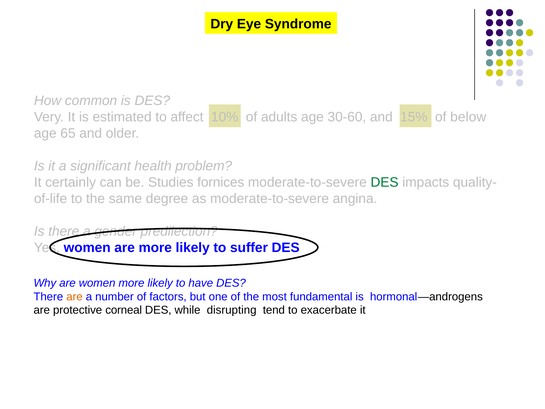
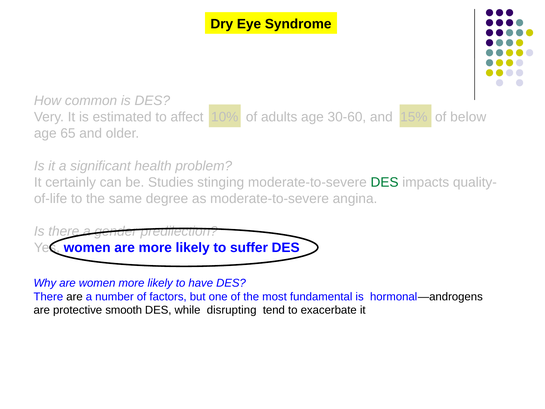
fornices: fornices -> stinging (221, 182)
are colour: orange -> black (74, 296)
corneal: corneal -> smooth (124, 310)
